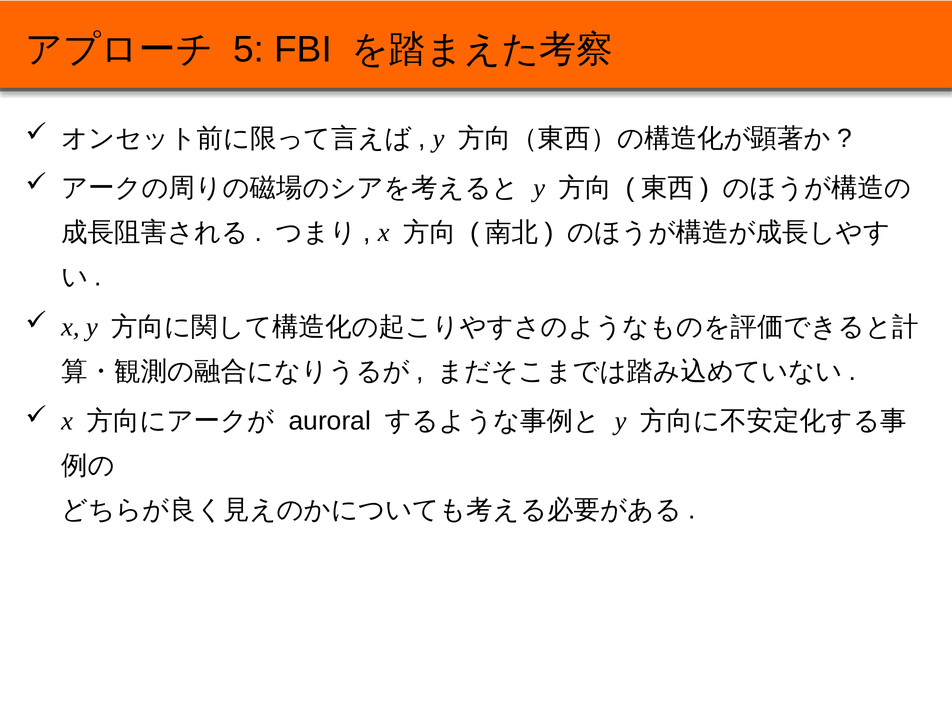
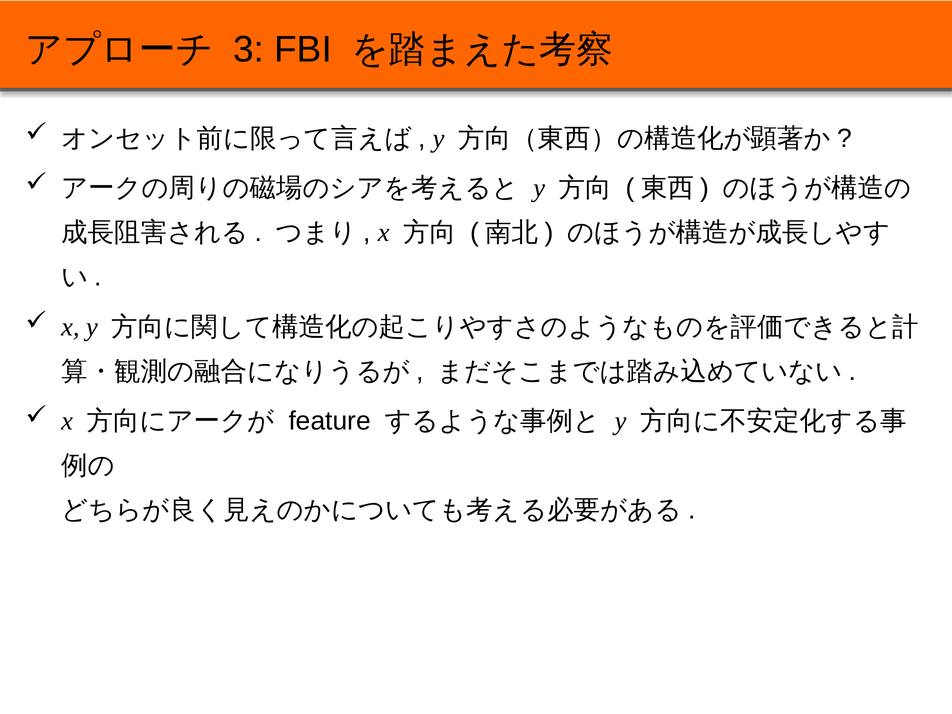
5: 5 -> 3 (249, 50)
auroral: auroral -> feature (330, 421)
